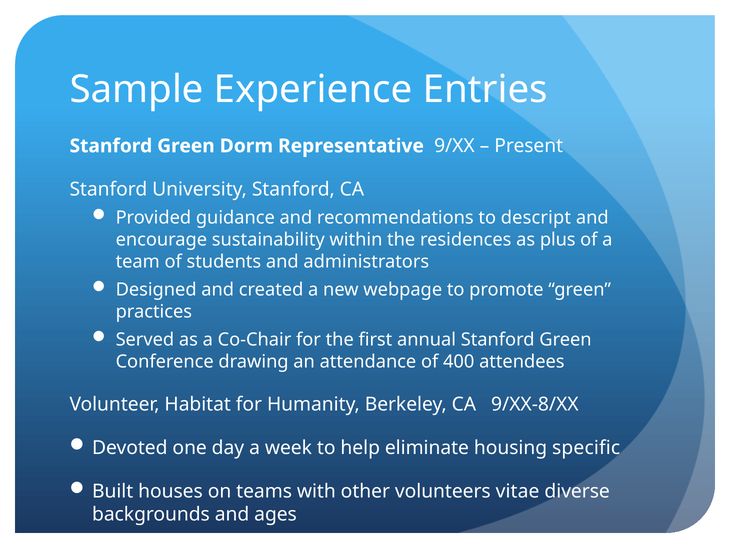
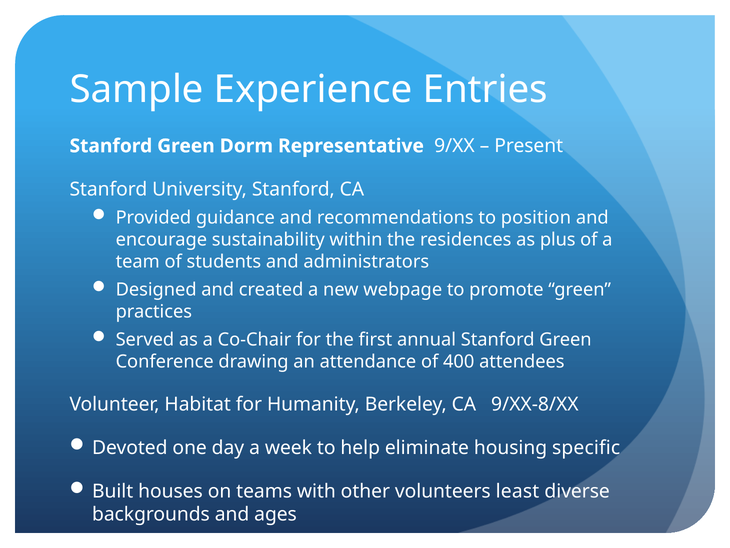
descript: descript -> position (536, 218)
vitae: vitae -> least (518, 491)
